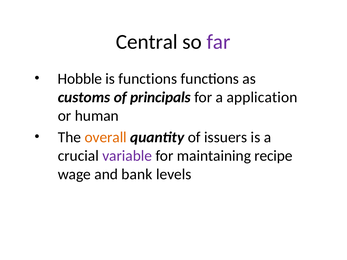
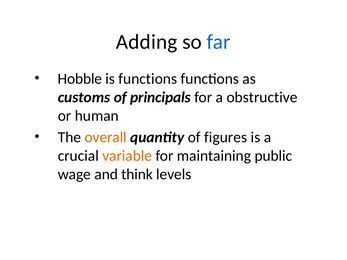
Central: Central -> Adding (147, 42)
far colour: purple -> blue (219, 42)
application: application -> obstructive (262, 97)
issuers: issuers -> figures (226, 137)
variable colour: purple -> orange (127, 156)
recipe: recipe -> public (273, 156)
bank: bank -> think (137, 174)
